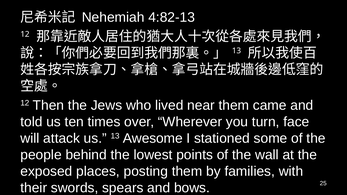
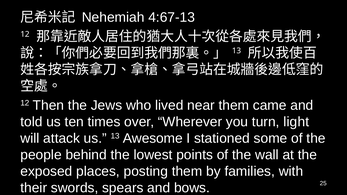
4:82-13: 4:82-13 -> 4:67-13 (172, 17)
face: face -> light (296, 122)
